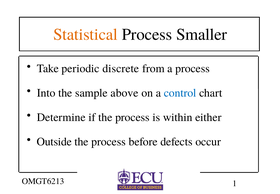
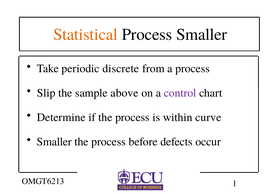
Into: Into -> Slip (46, 93)
control colour: blue -> purple (180, 93)
either: either -> curve (208, 117)
Outside: Outside -> Smaller (54, 142)
